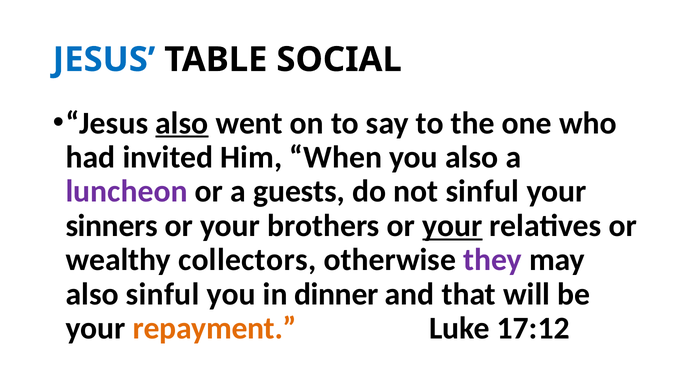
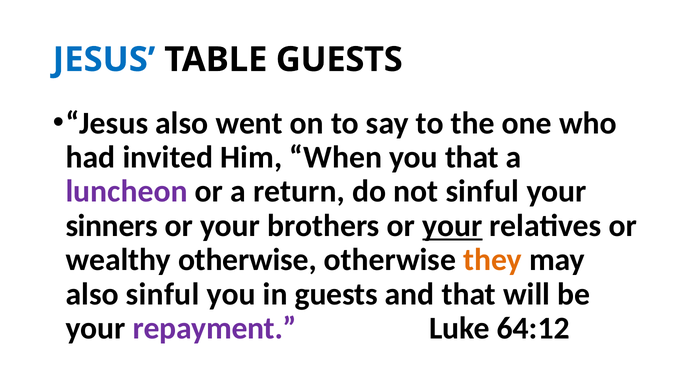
TABLE SOCIAL: SOCIAL -> GUESTS (339, 60)
also underline: present -> none (182, 123)
you also: also -> that (472, 157)
guests: guests -> return (299, 192)
wealthy collectors: collectors -> otherwise (247, 260)
they colour: purple -> orange (493, 260)
in dinner: dinner -> guests (336, 294)
repayment colour: orange -> purple (215, 329)
17:12: 17:12 -> 64:12 (533, 329)
